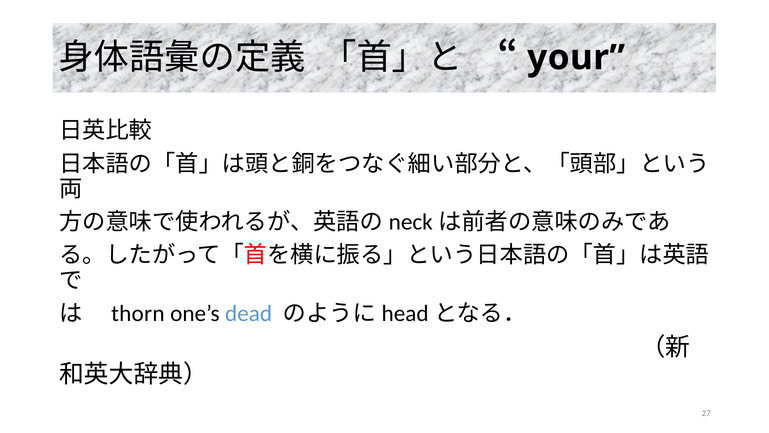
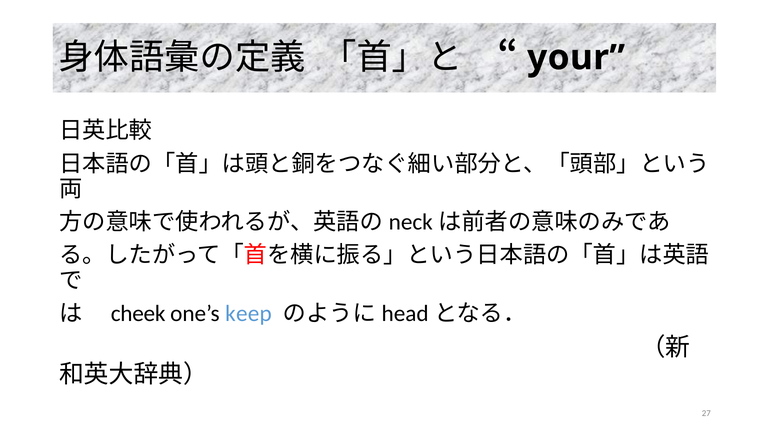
thorn: thorn -> cheek (138, 313)
dead: dead -> keep (249, 313)
